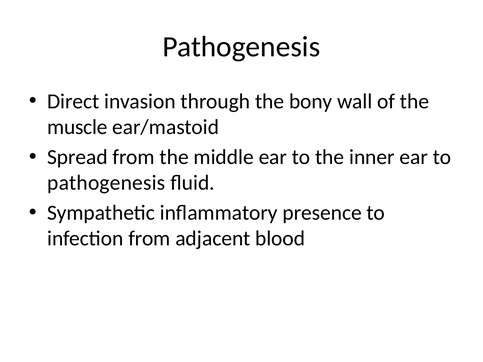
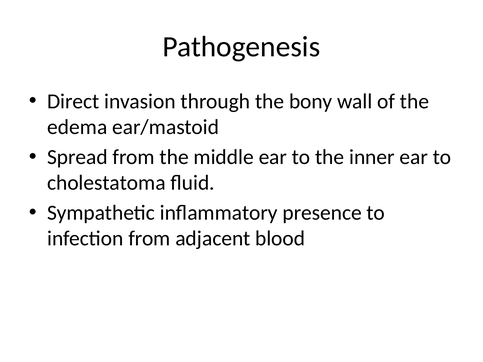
muscle: muscle -> edema (77, 127)
pathogenesis: pathogenesis -> cholestatoma (106, 183)
